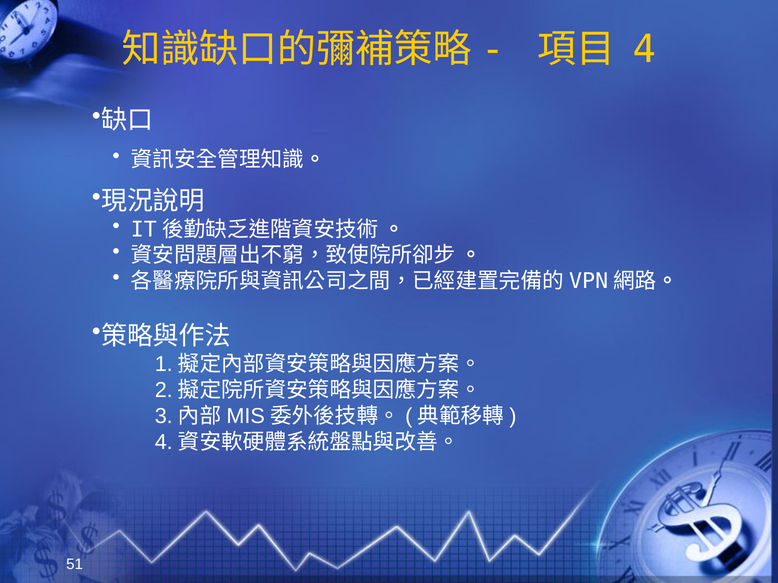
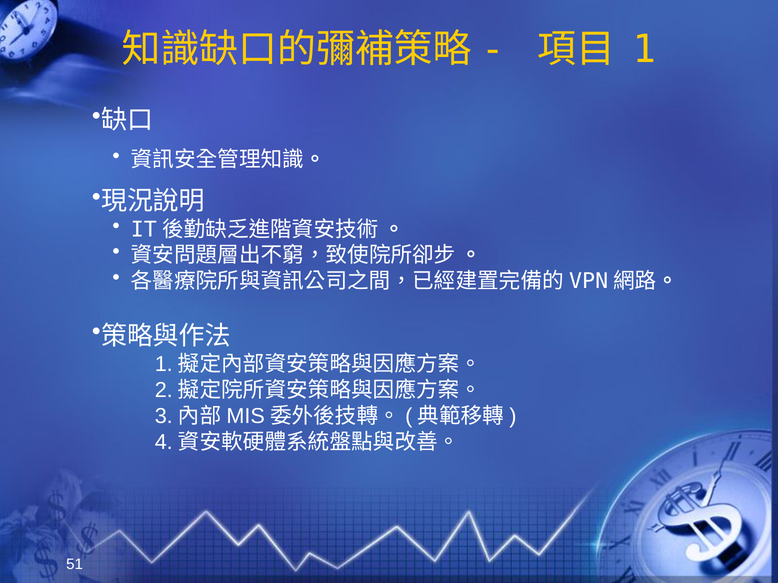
4: 4 -> 1 (645, 50)
